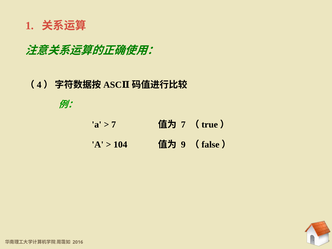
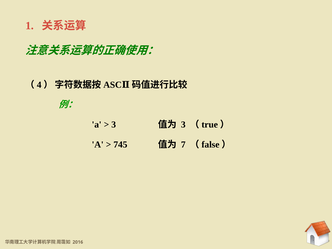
7: 7 -> 3 (114, 125)
7: 7 -> 3 (183, 125)
104: 104 -> 745 (120, 145)
9: 9 -> 7 (183, 145)
